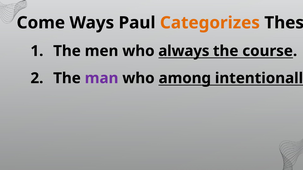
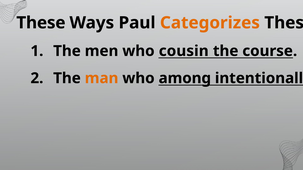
Come: Come -> These (41, 23)
always: always -> cousin (184, 51)
man colour: purple -> orange (102, 78)
